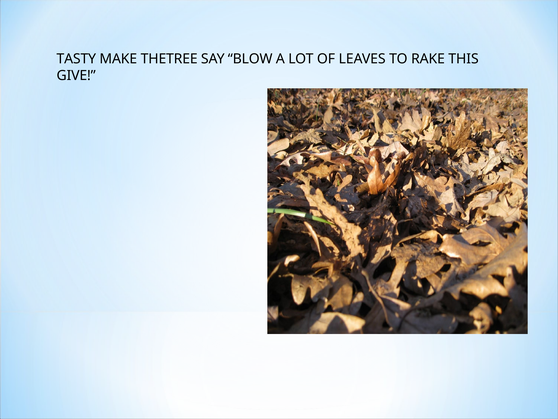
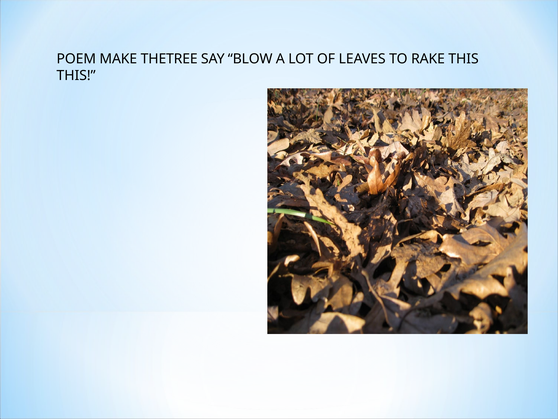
TASTY: TASTY -> POEM (76, 59)
GIVE: GIVE -> THIS (76, 75)
